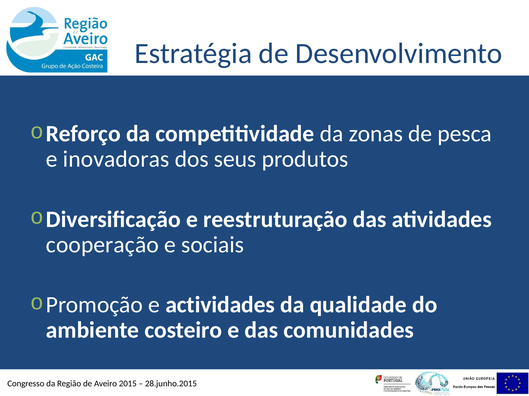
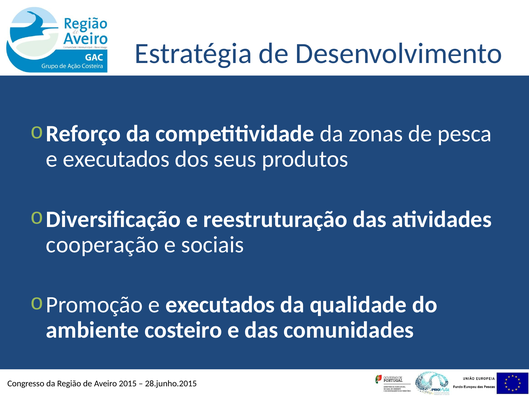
inovadoras: inovadoras -> executados (116, 159)
Promoção e actividades: actividades -> executados (220, 305)
